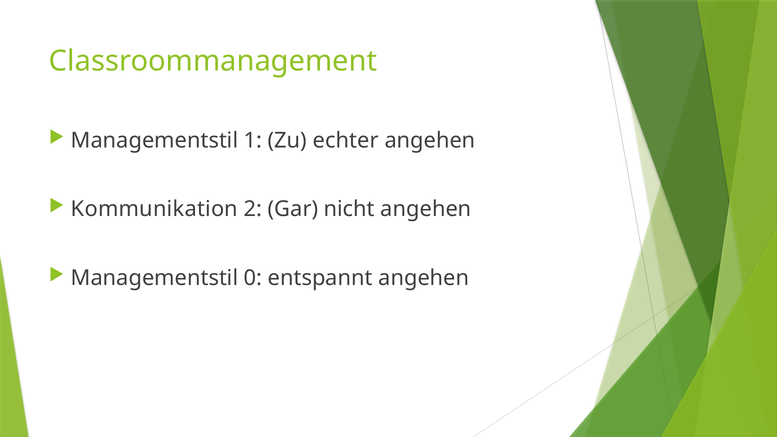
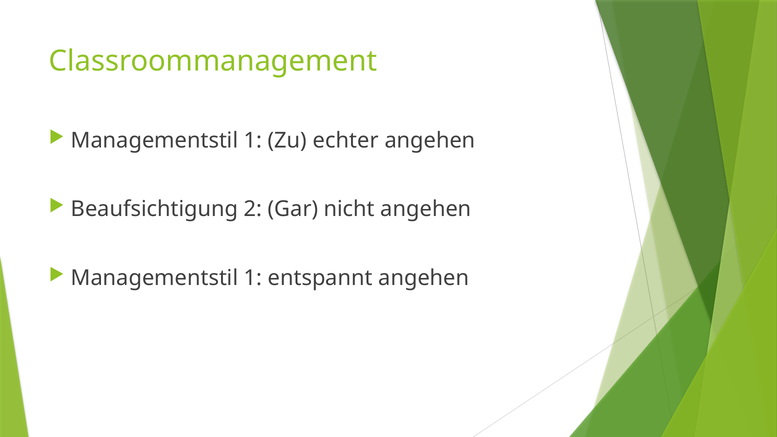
Kommunikation: Kommunikation -> Beaufsichtigung (155, 209)
0: 0 -> 1 (253, 278)
